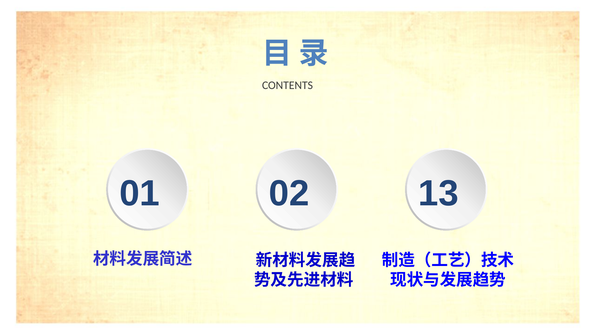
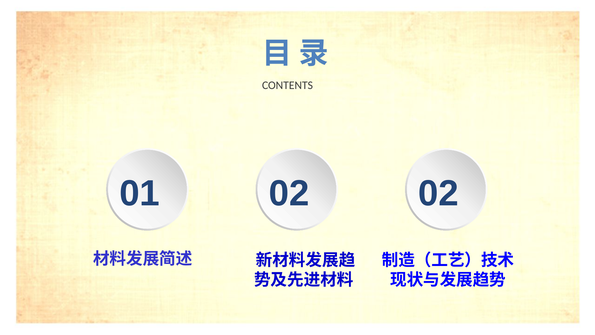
02 13: 13 -> 02 (438, 193)
